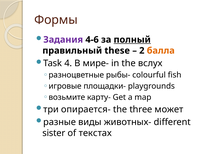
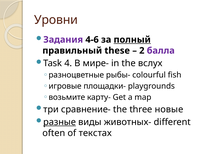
Формы: Формы -> Уровни (56, 20)
балла colour: orange -> purple (161, 51)
опирается-: опирается- -> сравнение- (86, 109)
может: может -> новые (169, 109)
разные underline: none -> present (60, 122)
sister: sister -> often (54, 133)
